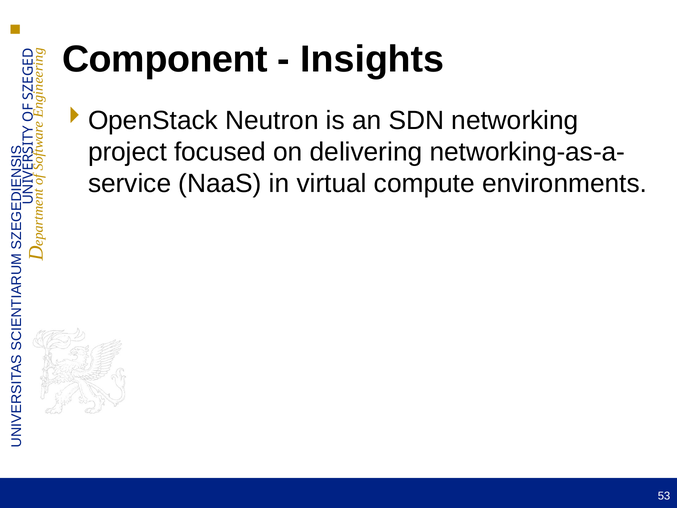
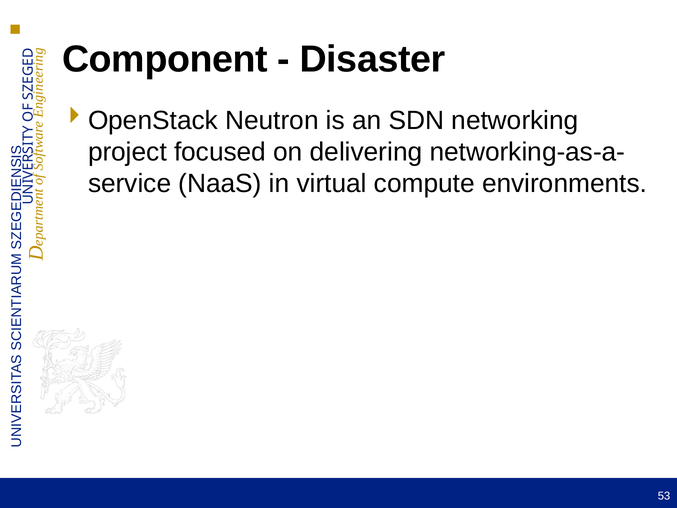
Insights: Insights -> Disaster (373, 59)
